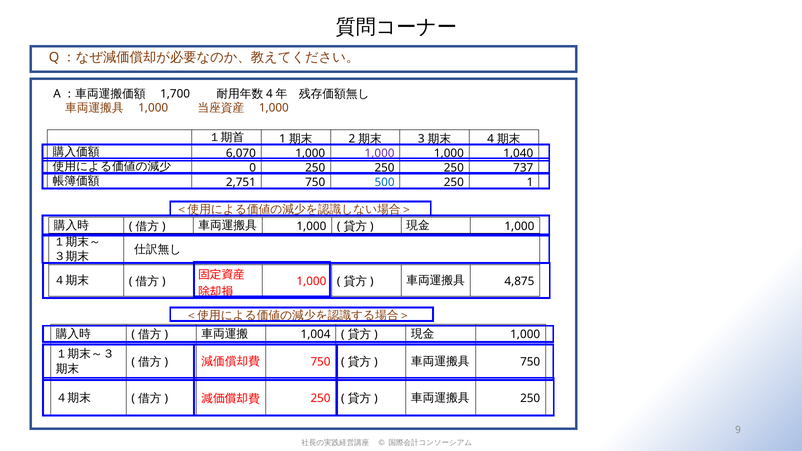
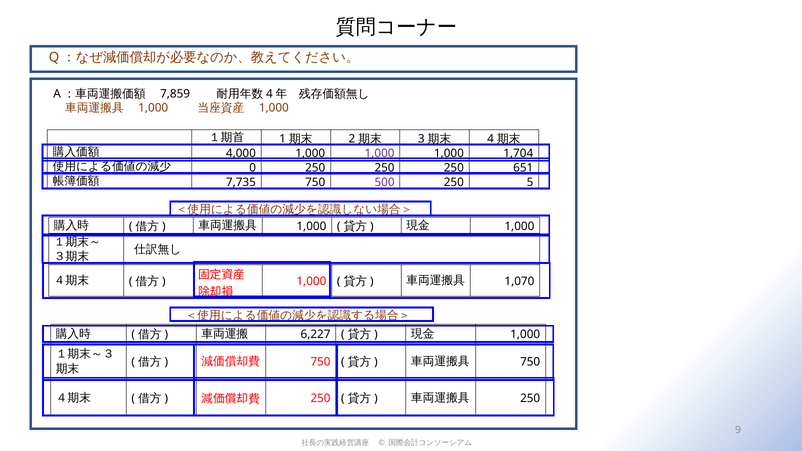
1,700: 1,700 -> 7,859 (175, 94)
6,070: 6,070 -> 4,000 (241, 153)
1,040: 1,040 -> 1,704 (518, 153)
737: 737 -> 651 (523, 168)
2,751: 2,751 -> 7,735 (241, 182)
500 colour: blue -> purple (385, 182)
250 1: 1 -> 5 (530, 182)
4,875: 4,875 -> 1,070 (519, 281)
1,004: 1,004 -> 6,227 (316, 335)
